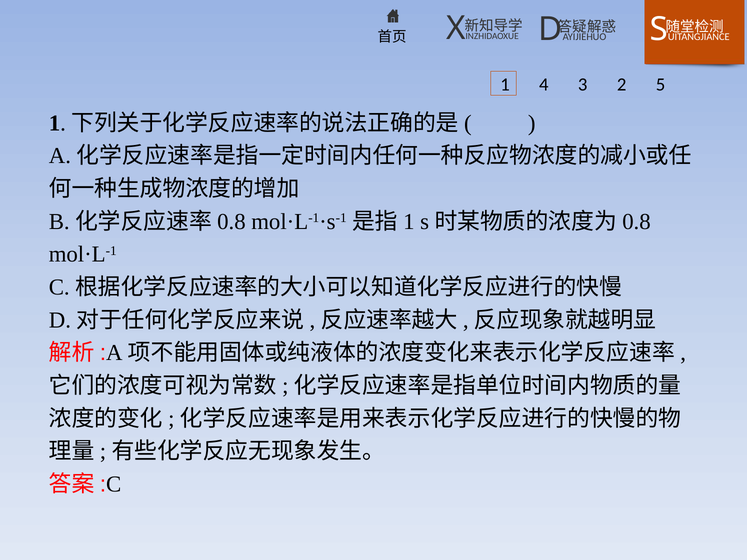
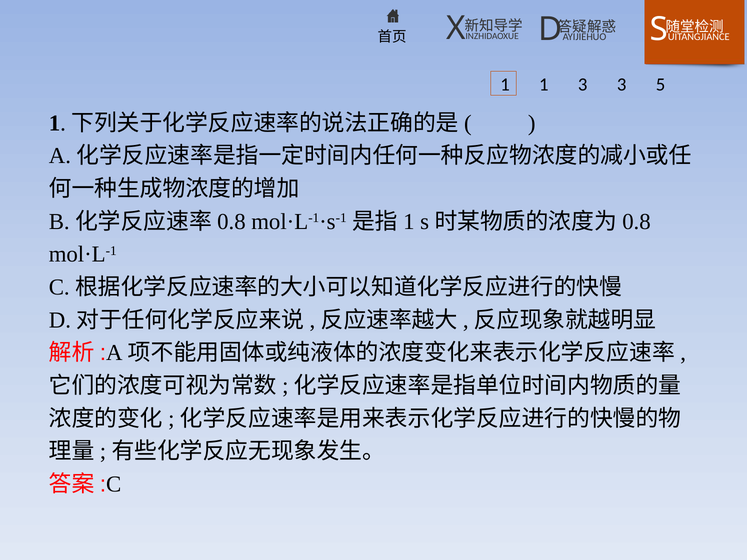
1 4: 4 -> 1 (544, 85)
3 2: 2 -> 3 (622, 85)
